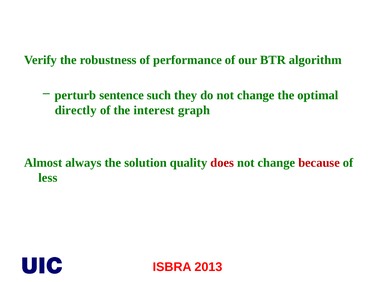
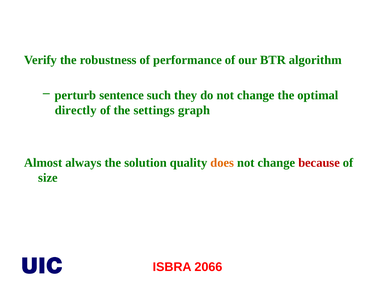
interest: interest -> settings (154, 110)
does colour: red -> orange (222, 162)
less: less -> size (48, 177)
2013: 2013 -> 2066 (208, 266)
